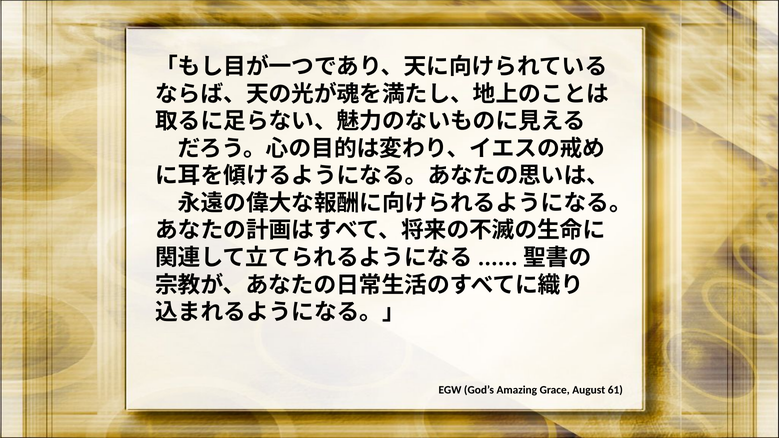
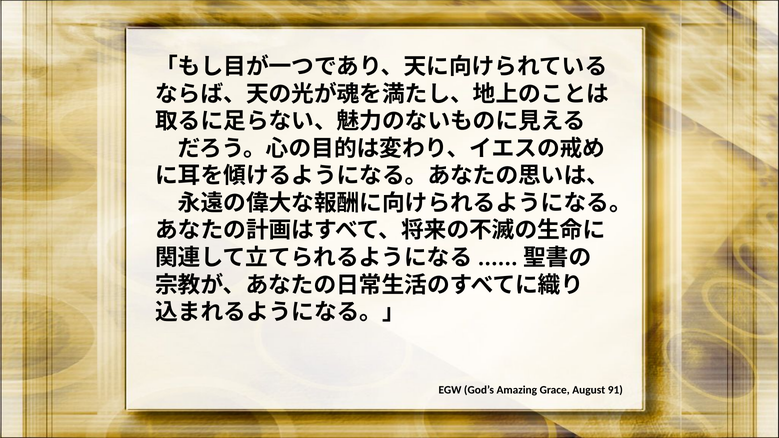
61: 61 -> 91 (615, 390)
